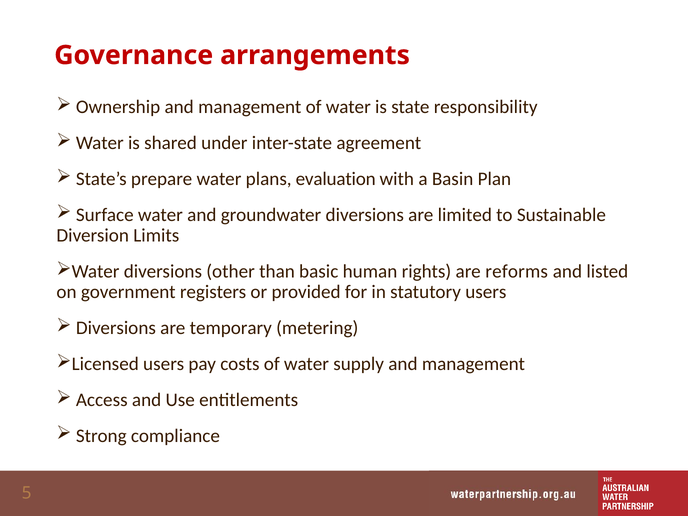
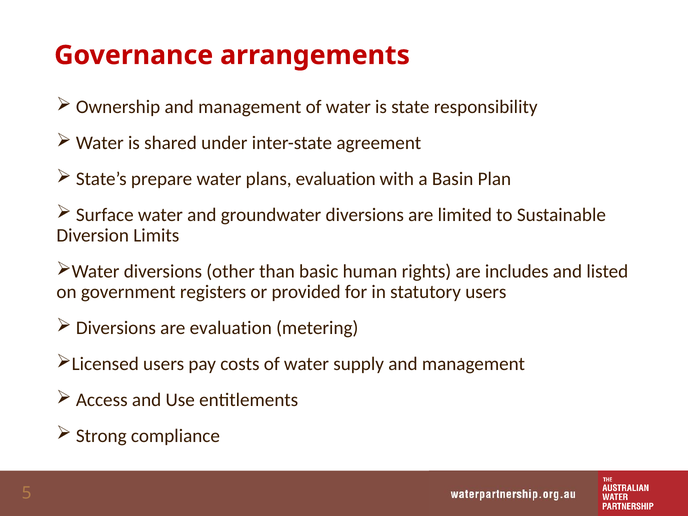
reforms: reforms -> includes (517, 272)
are temporary: temporary -> evaluation (231, 328)
